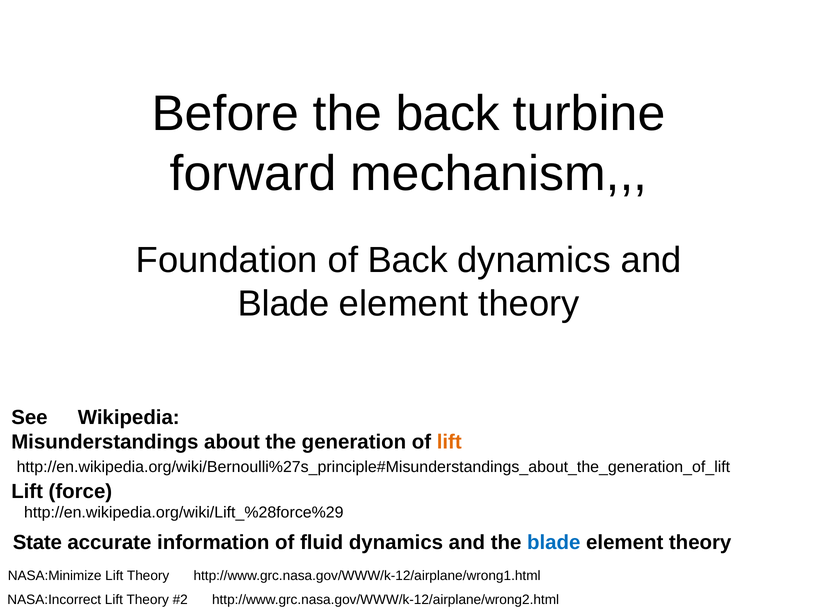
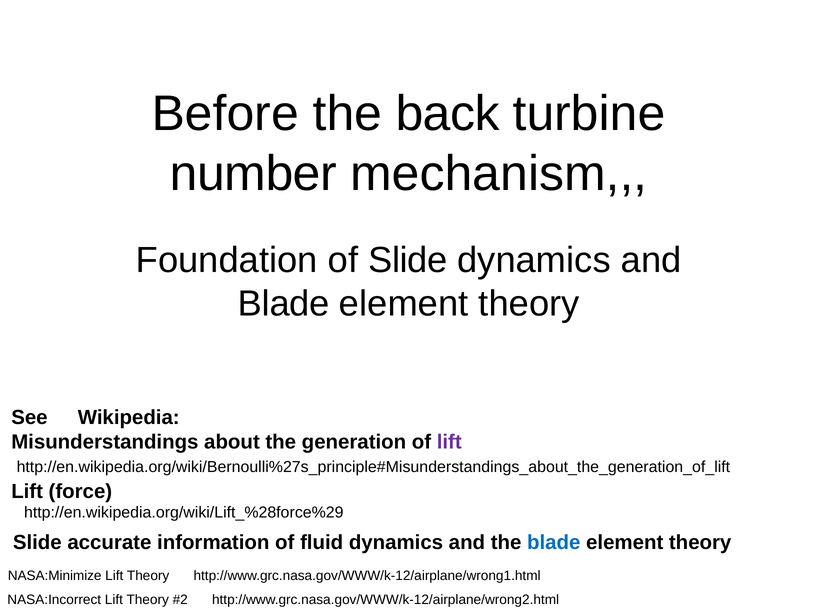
forward: forward -> number (253, 174)
of Back: Back -> Slide (408, 260)
lift colour: orange -> purple (449, 443)
State: State -> Slide (37, 543)
